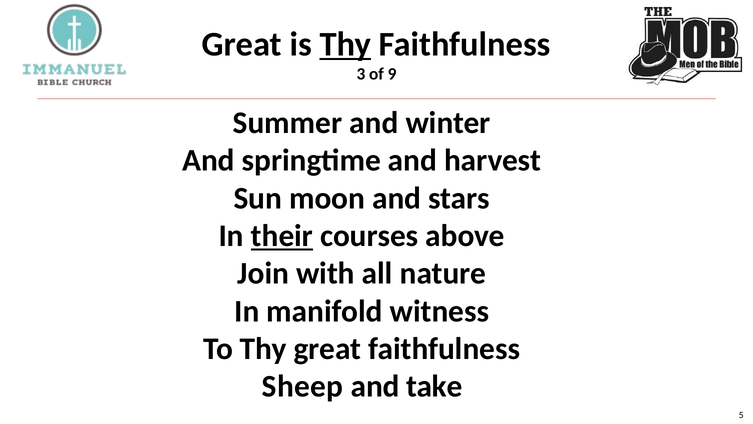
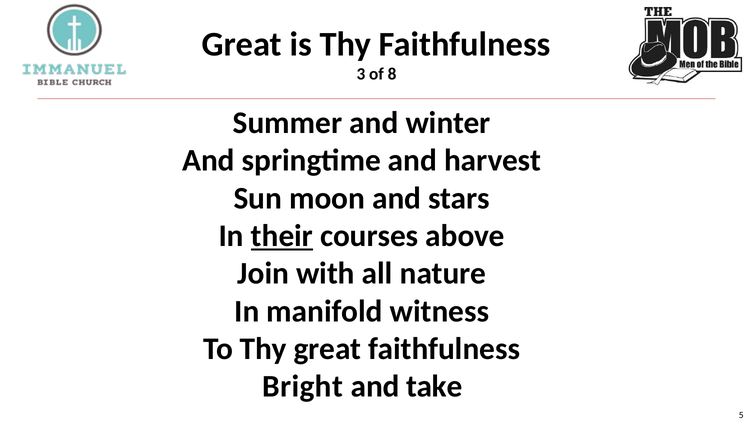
Thy underline: present -> none (345, 44)
9: 9 -> 8 (392, 74)
Sheep: Sheep -> Bright (303, 386)
